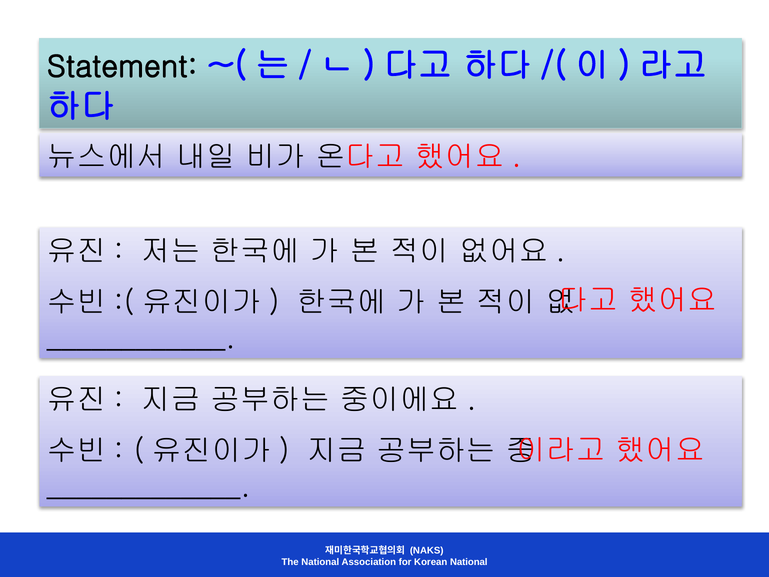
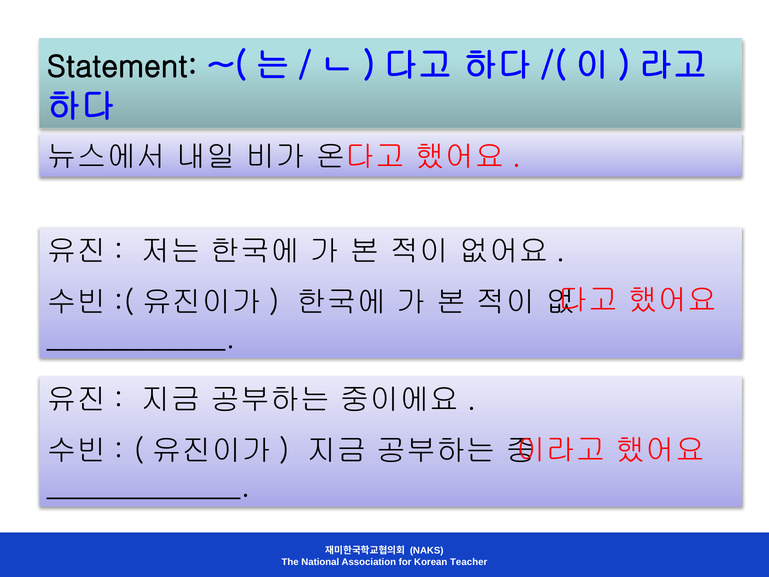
Korean National: National -> Teacher (469, 562)
